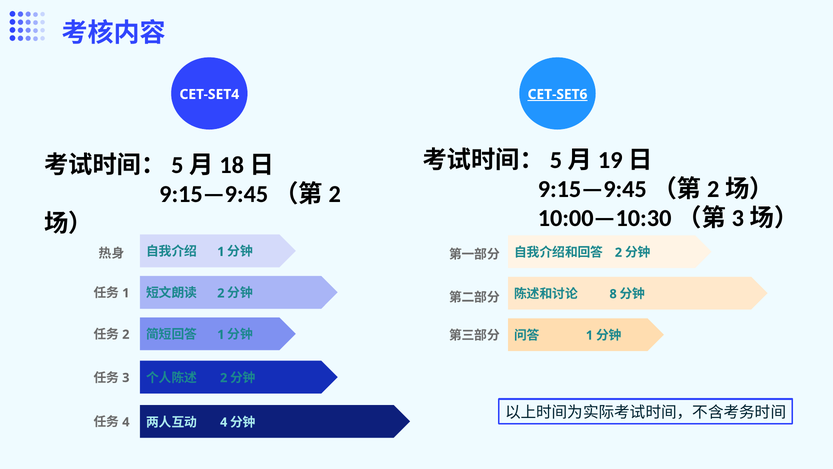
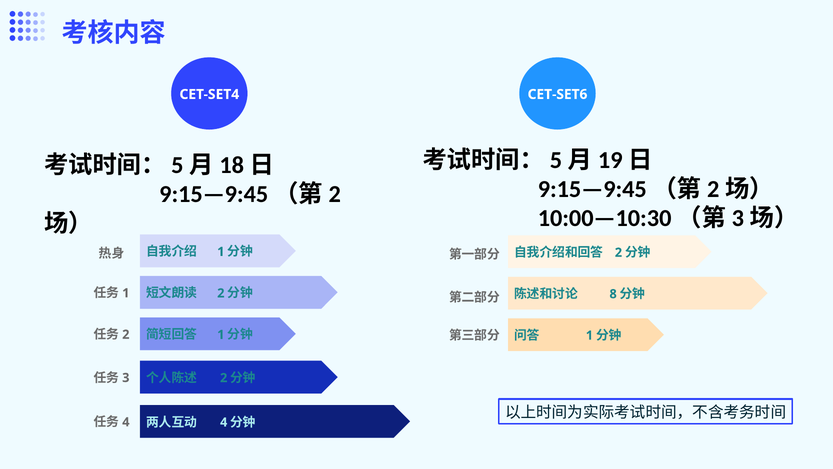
CET-SET6 underline: present -> none (558, 94)
